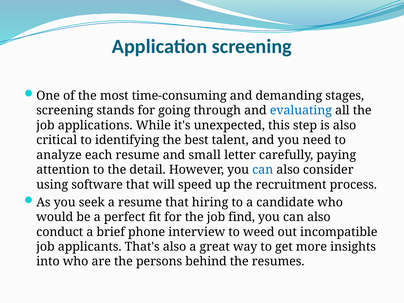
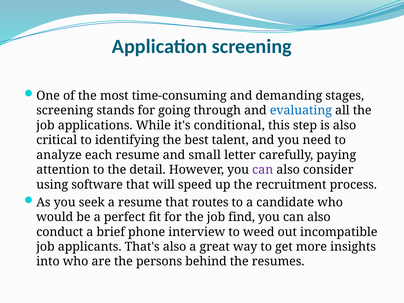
unexpected: unexpected -> conditional (229, 125)
can colour: blue -> purple (263, 170)
hiring: hiring -> routes (210, 202)
